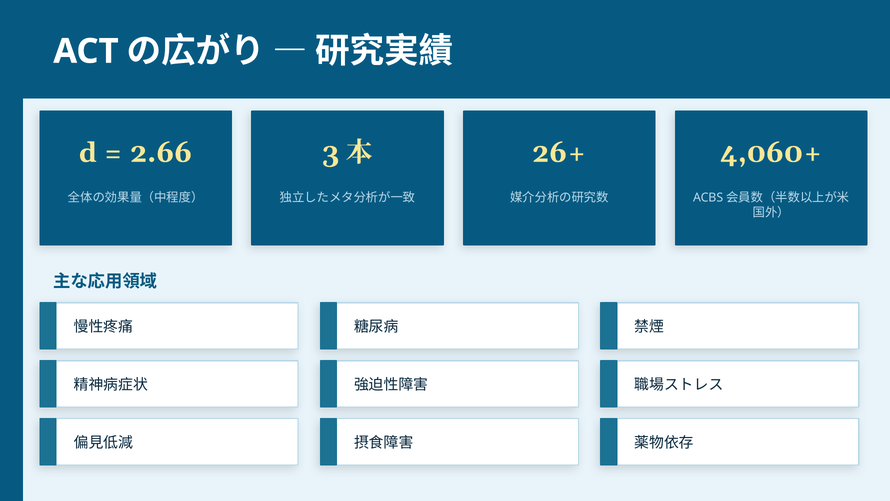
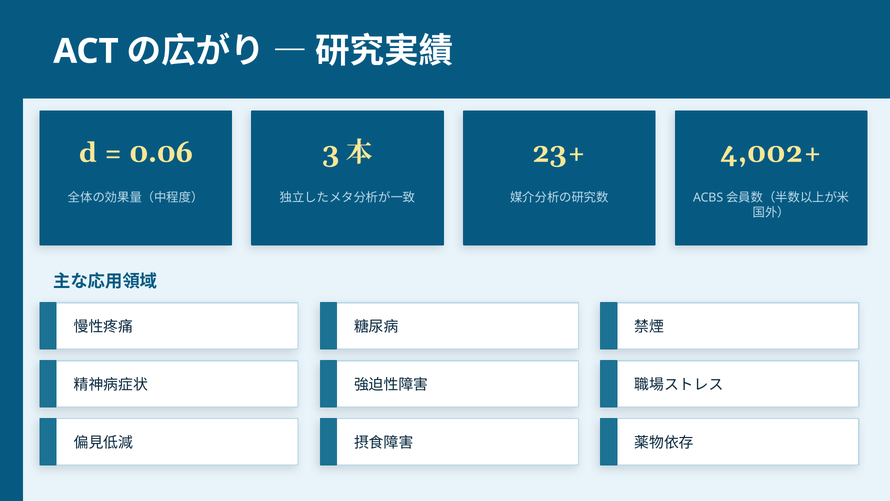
2.66: 2.66 -> 0.06 (161, 153)
26+: 26+ -> 23+ (559, 153)
4,060+: 4,060+ -> 4,002+ (771, 153)
